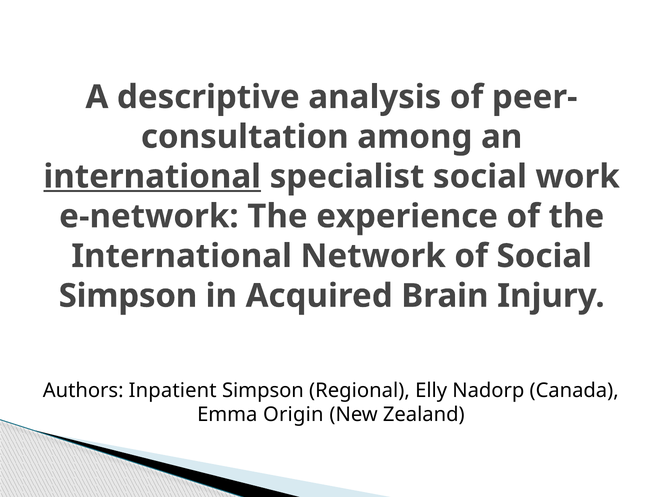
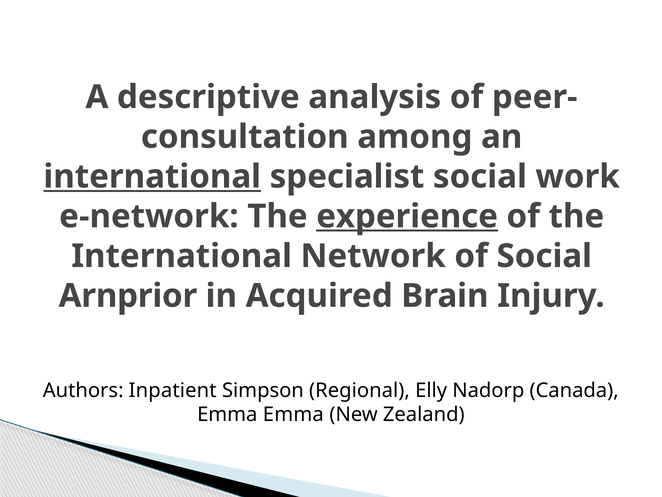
experience underline: none -> present (407, 216)
Simpson: Simpson -> Arnprior (128, 296)
Emma Origin: Origin -> Emma (293, 414)
